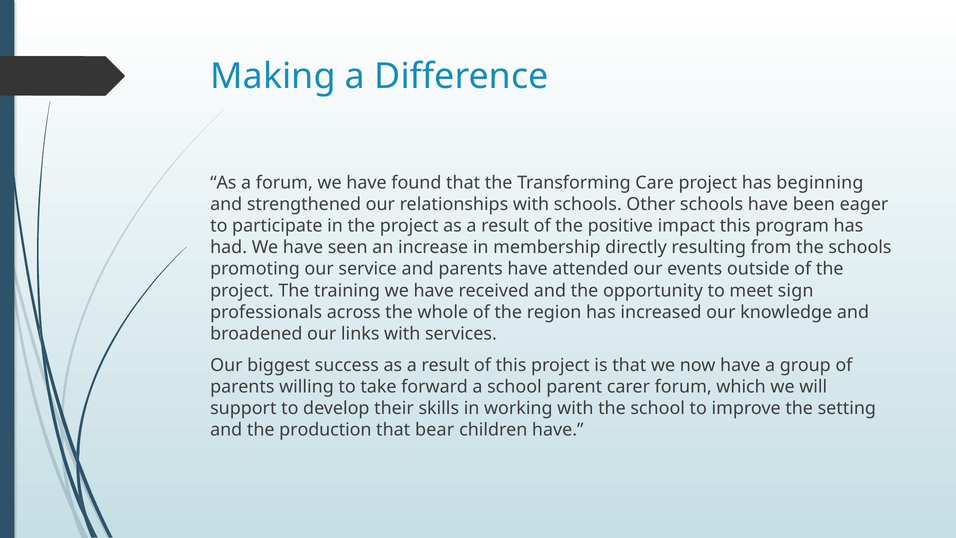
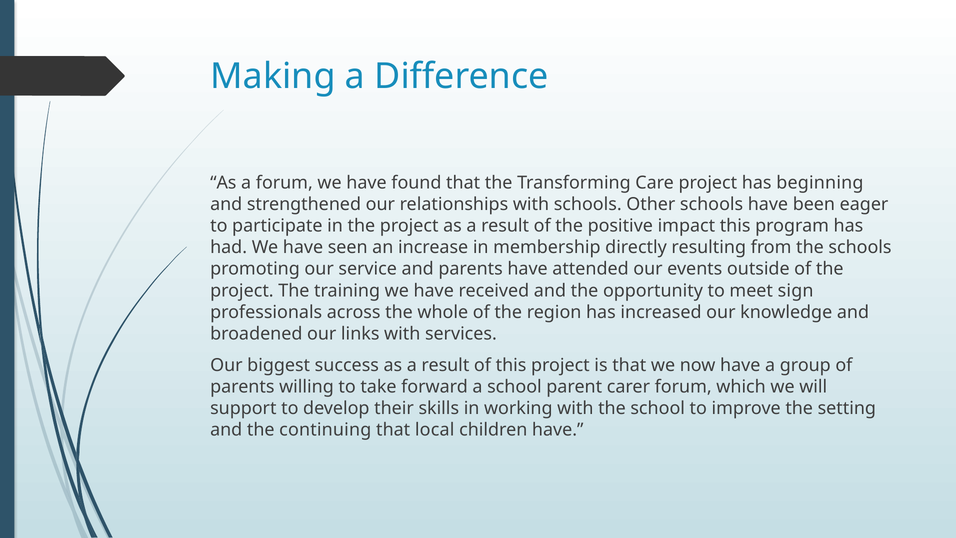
production: production -> continuing (325, 429)
bear: bear -> local (435, 429)
